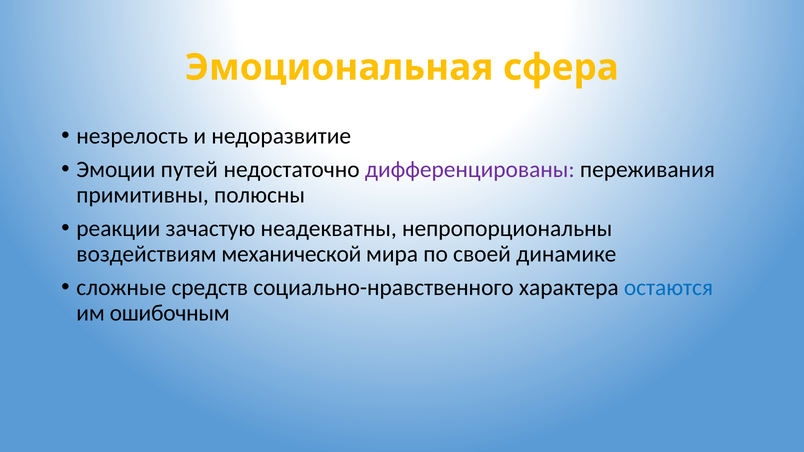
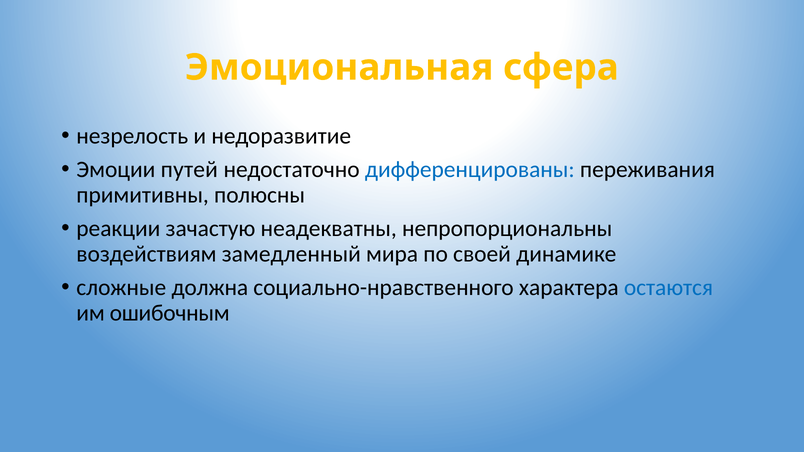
дифференцированы colour: purple -> blue (470, 170)
механической: механической -> замедленный (291, 254)
средств: средств -> должна (210, 288)
